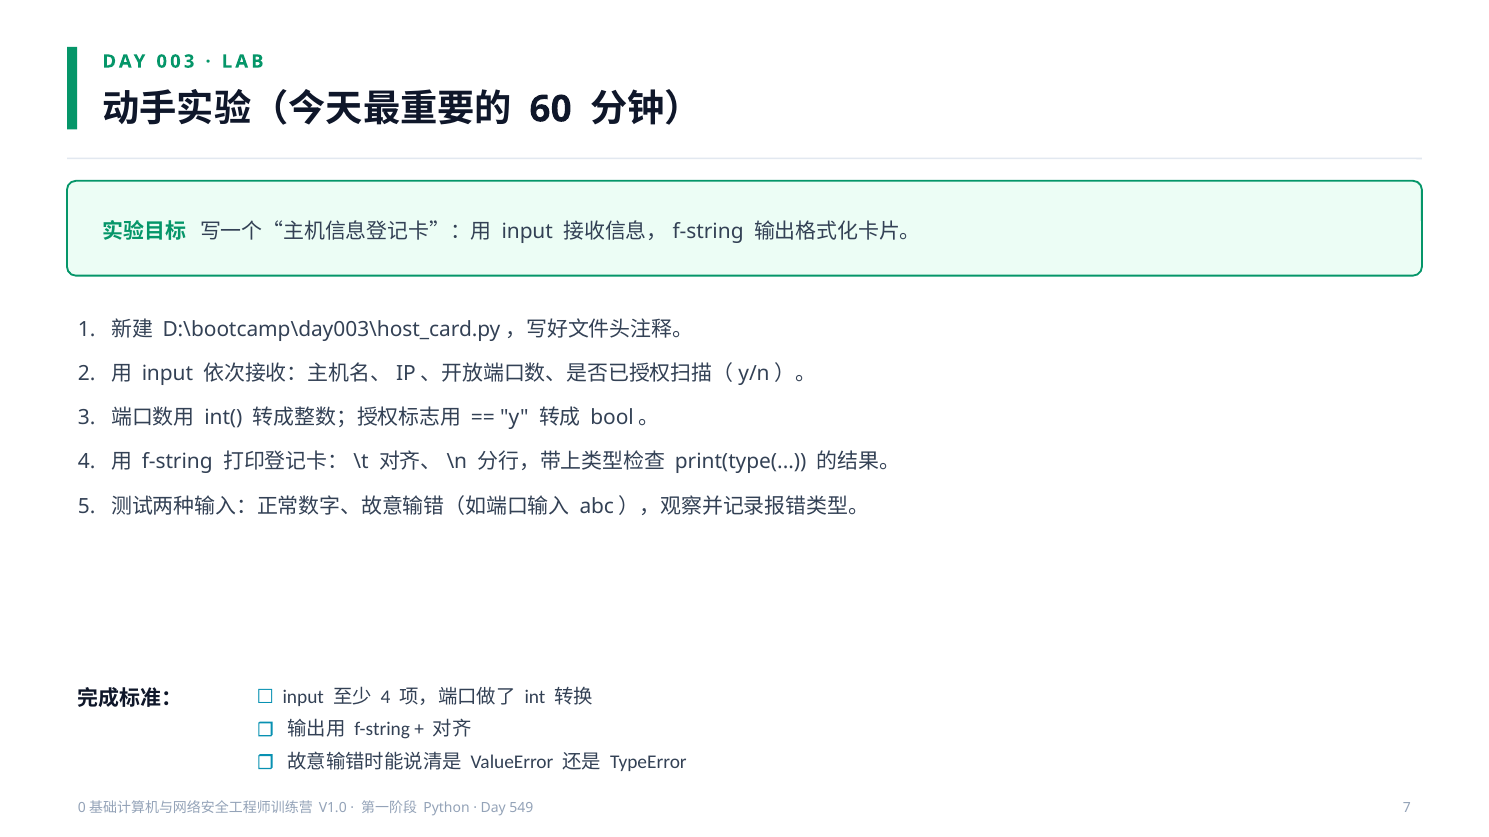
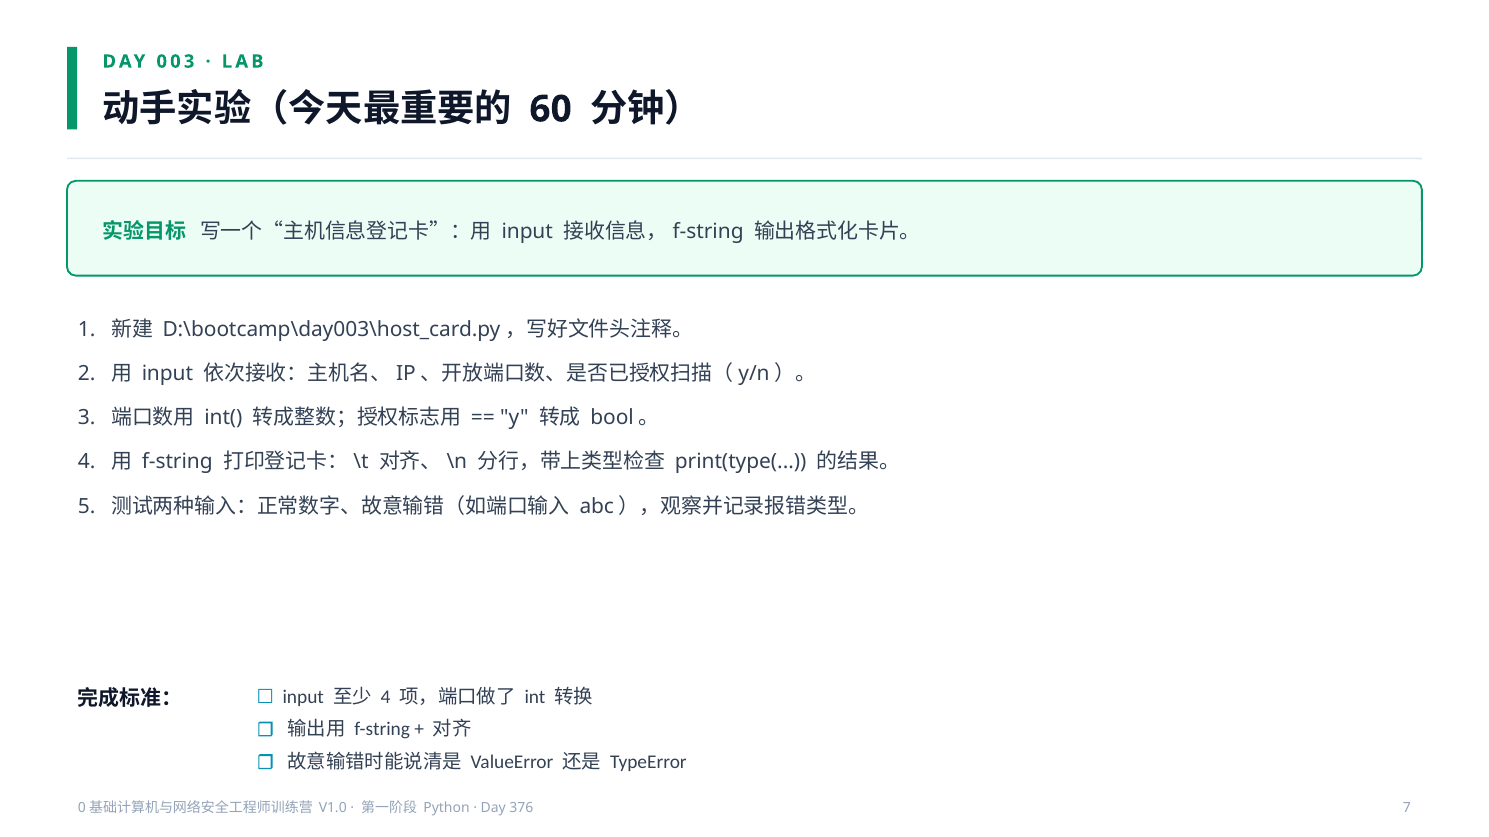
549: 549 -> 376 (521, 808)
